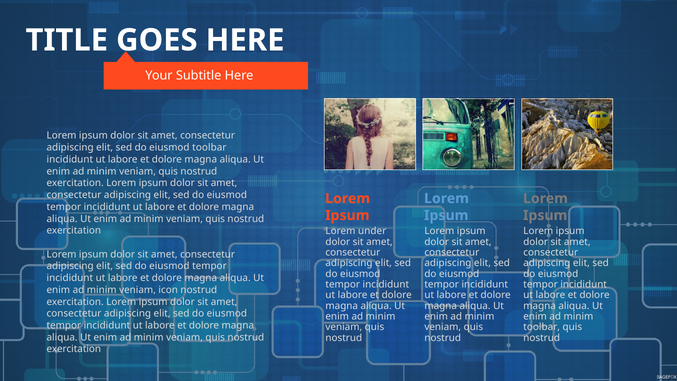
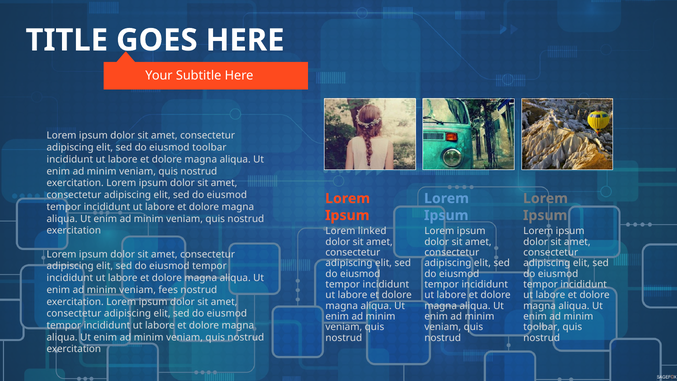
under: under -> linked (372, 231)
icon: icon -> fees (168, 290)
